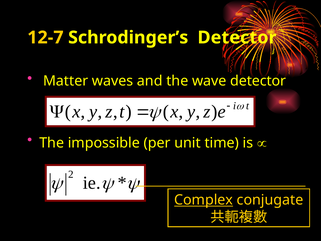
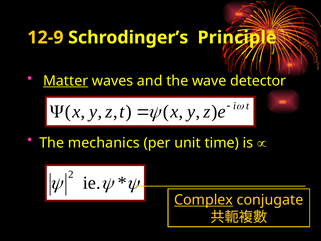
12-7: 12-7 -> 12-9 (45, 37)
Schrodinger’s Detector: Detector -> Principle (237, 37)
Matter underline: none -> present (66, 81)
impossible: impossible -> mechanics (104, 143)
